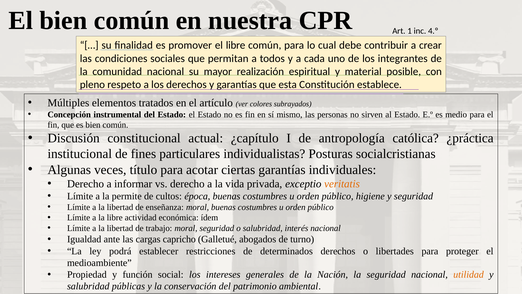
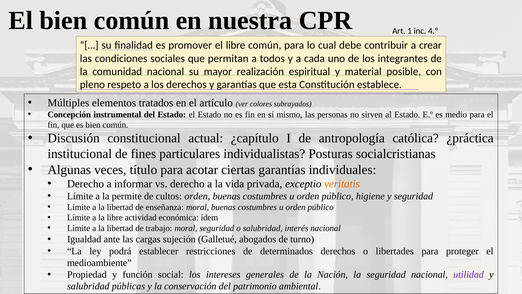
cultos época: época -> orden (197, 196)
capricho: capricho -> sujeción (179, 239)
utilidad colour: orange -> purple (469, 274)
